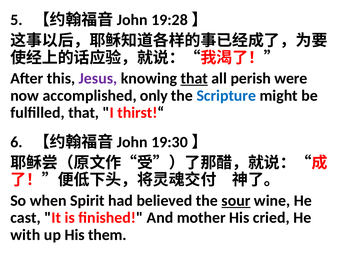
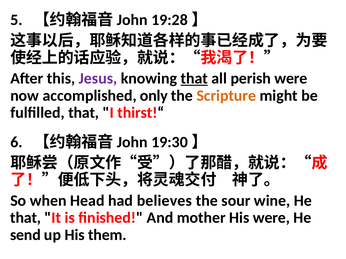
Scripture colour: blue -> orange (226, 96)
Spirit: Spirit -> Head (87, 201)
believed: believed -> believes (164, 201)
sour underline: present -> none (236, 201)
cast: cast -> that (26, 218)
His cried: cried -> were (271, 218)
with: with -> send (25, 235)
